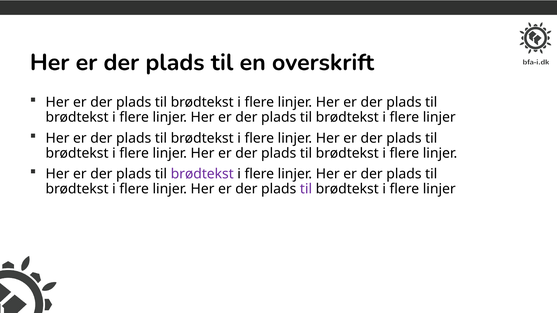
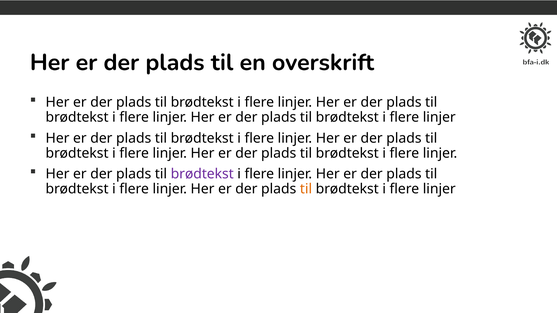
til colour: purple -> orange (306, 189)
